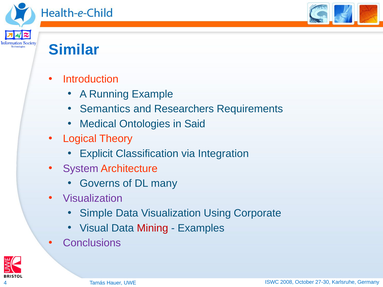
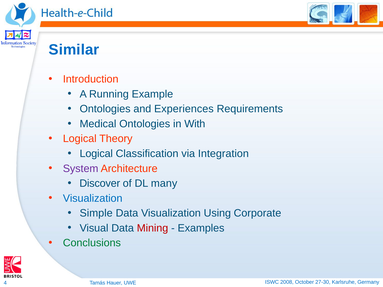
Semantics: Semantics -> Ontologies (105, 109)
Researchers: Researchers -> Experiences (184, 109)
Said: Said -> With (195, 124)
Explicit: Explicit -> Logical (96, 154)
Governs: Governs -> Discover (100, 184)
Visualization colour: purple -> blue (93, 198)
Conclusions colour: purple -> green (92, 243)
